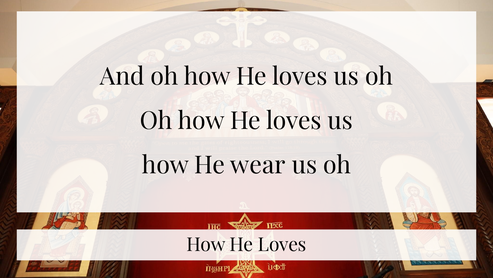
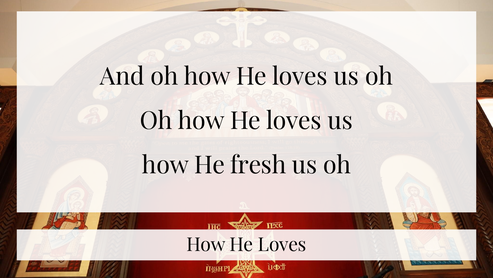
wear: wear -> fresh (258, 165)
